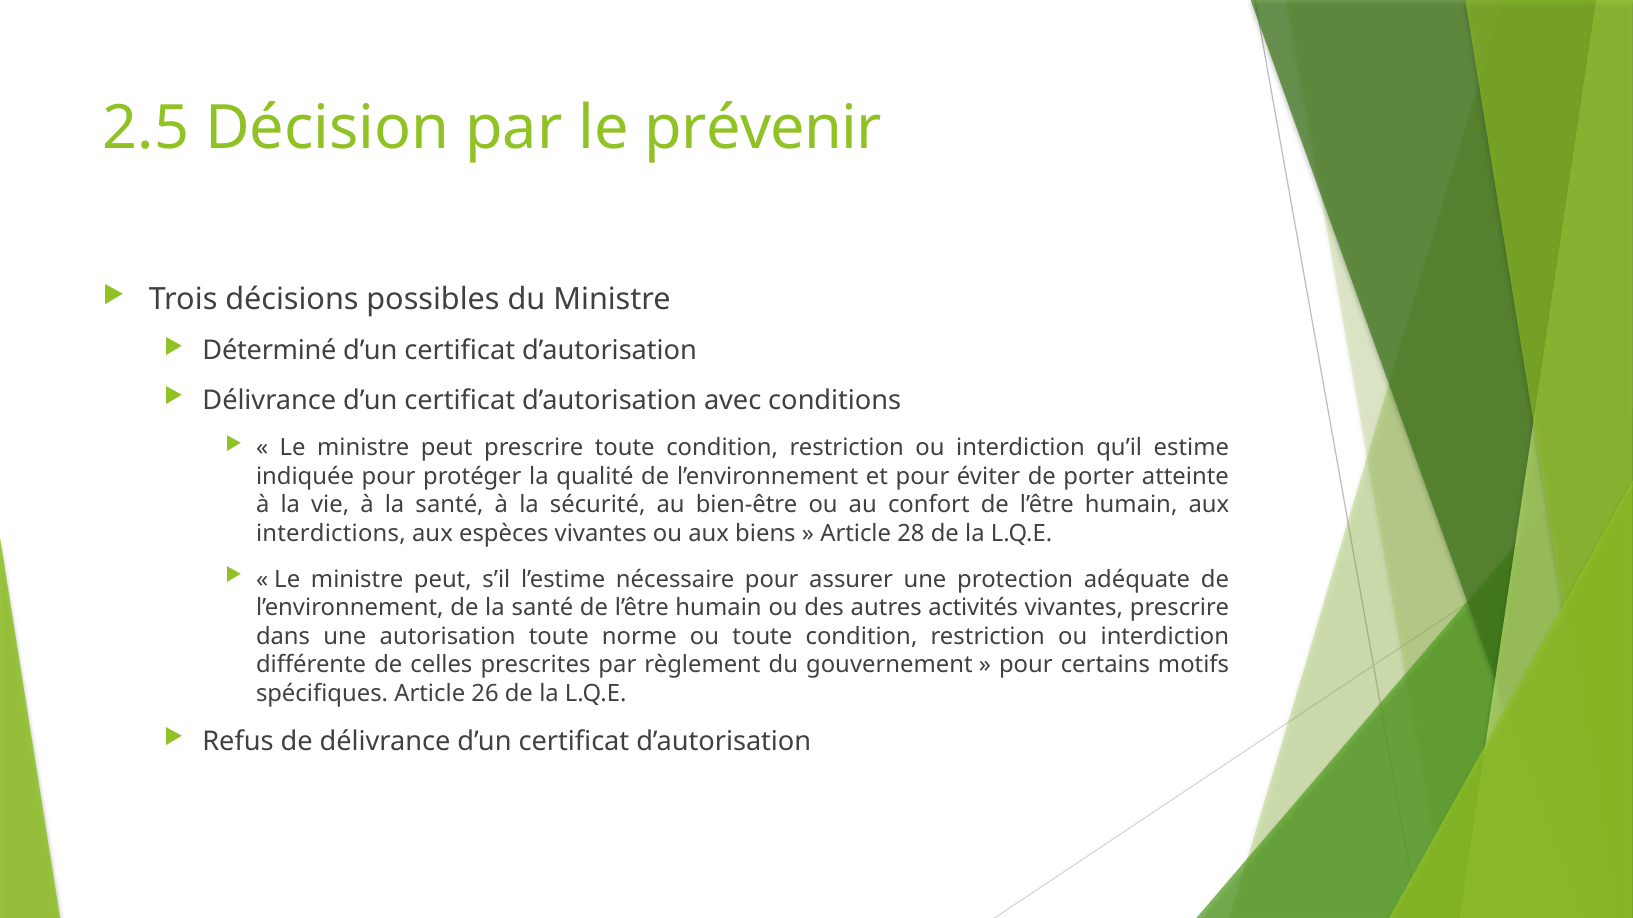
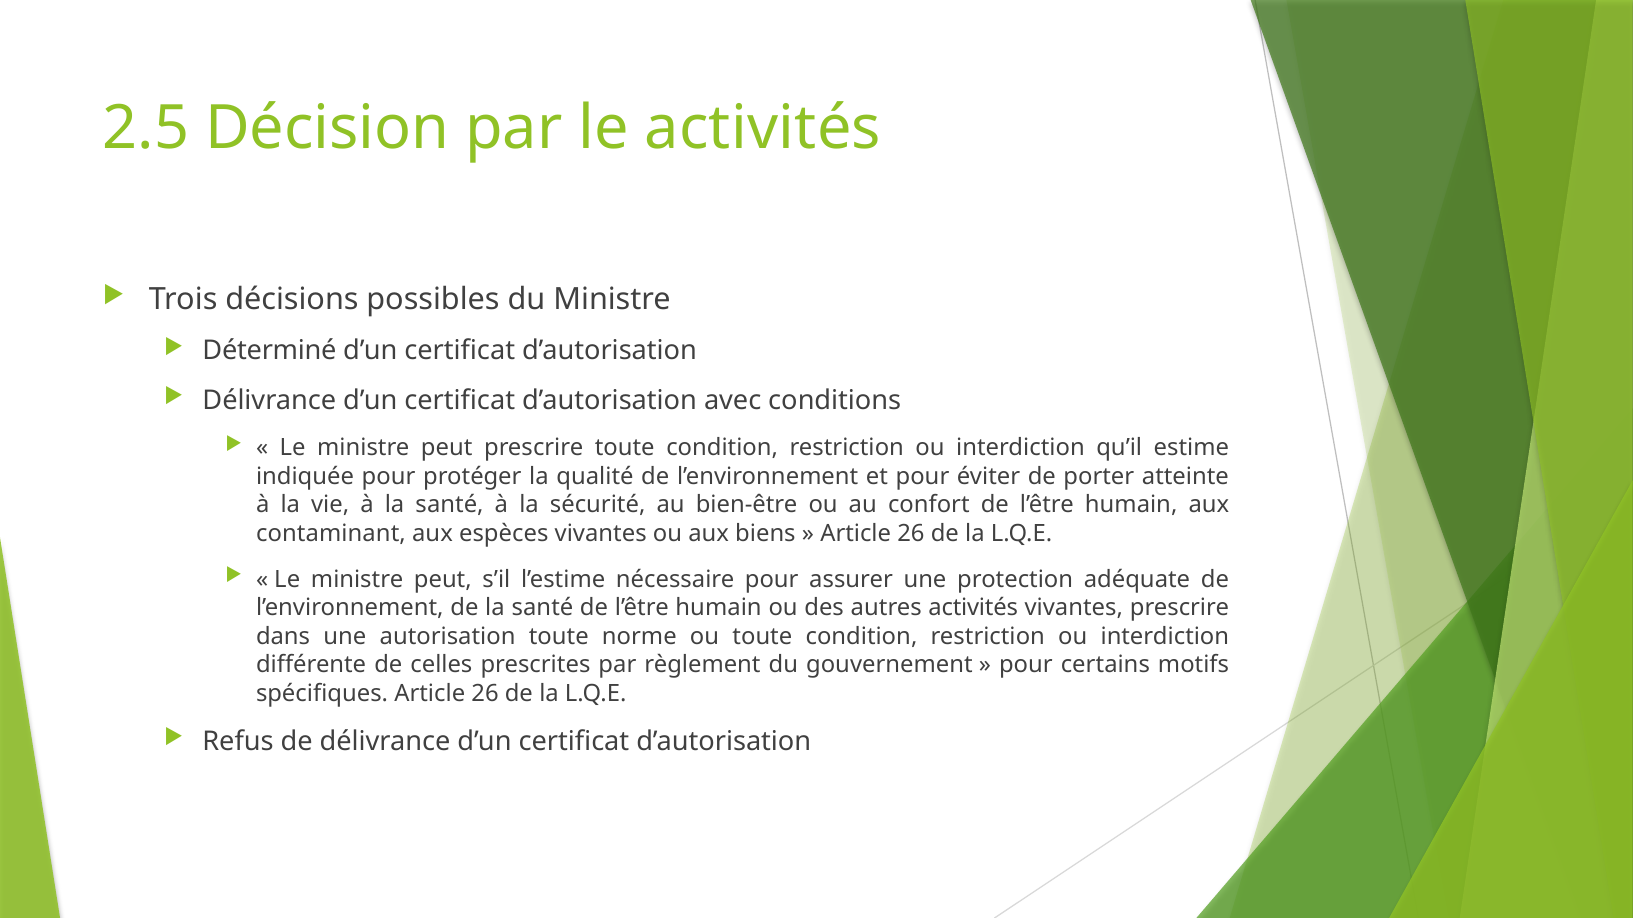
le prévenir: prévenir -> activités (763, 129)
interdictions: interdictions -> contaminant (331, 534)
28: 28 -> 26 (911, 534)
